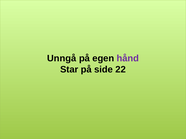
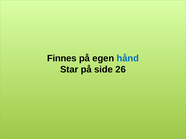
Unngå: Unngå -> Finnes (62, 59)
hånd colour: purple -> blue (128, 59)
22: 22 -> 26 (121, 70)
